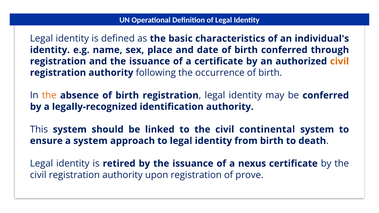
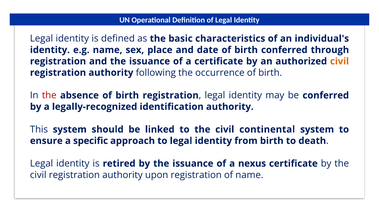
the colour: orange -> red (49, 95)
a system: system -> specific (91, 141)
of prove: prove -> name (249, 175)
